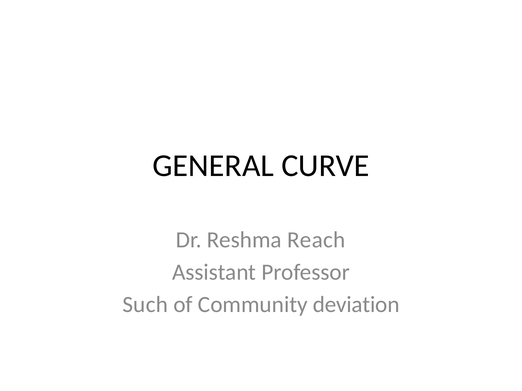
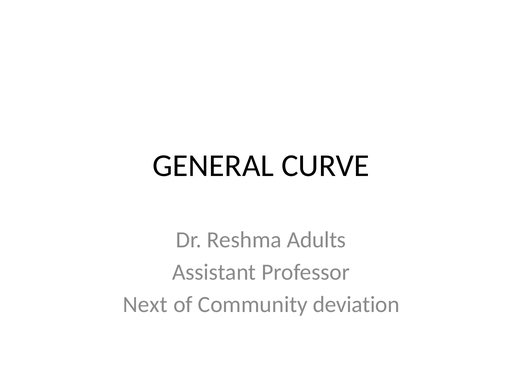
Reach: Reach -> Adults (316, 240)
Such: Such -> Next (145, 305)
